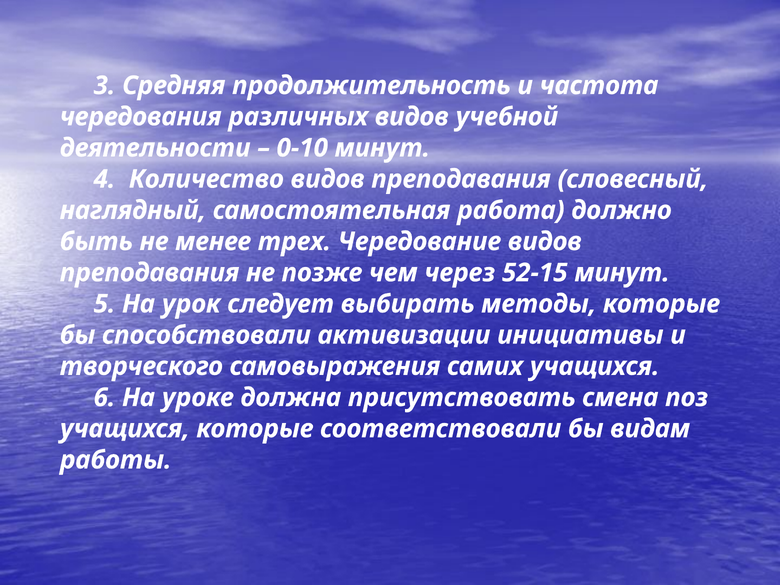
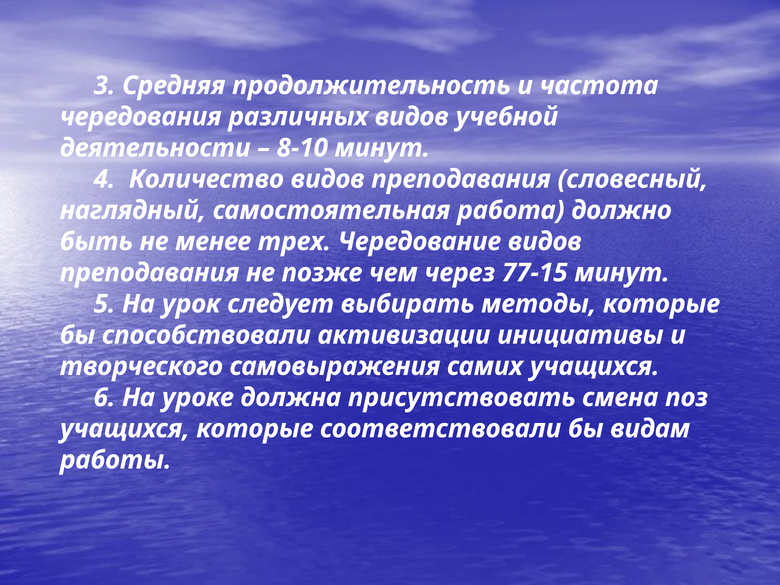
0-10: 0-10 -> 8-10 (302, 148)
52-15: 52-15 -> 77-15 (535, 273)
